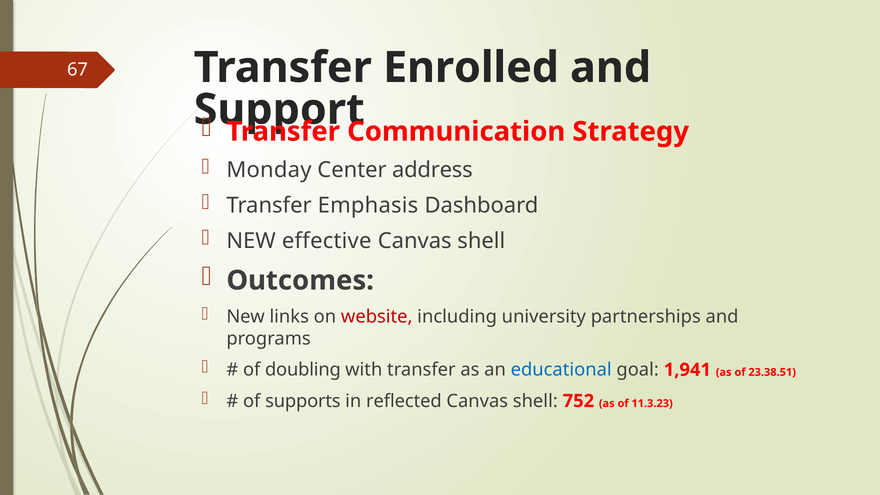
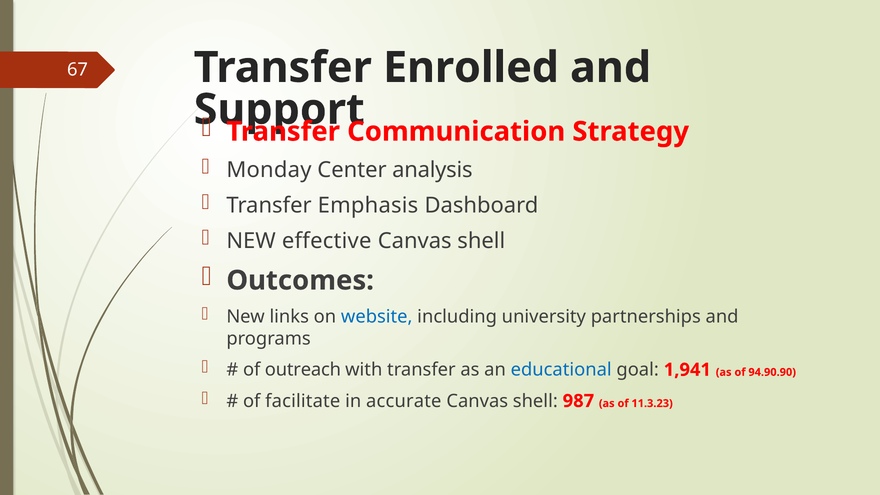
address: address -> analysis (432, 170)
website colour: red -> blue (377, 317)
doubling: doubling -> outreach (303, 370)
23.38.51: 23.38.51 -> 94.90.90 (772, 372)
supports: supports -> facilitate (303, 401)
reflected: reflected -> accurate (404, 401)
752: 752 -> 987 (578, 401)
